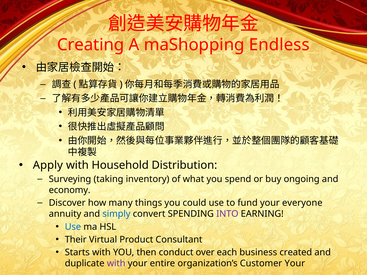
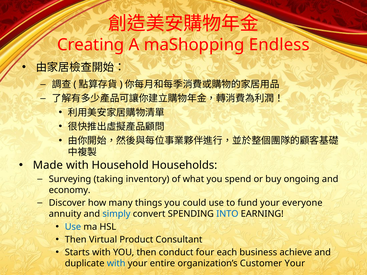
Apply: Apply -> Made (48, 165)
Distribution: Distribution -> Households (184, 165)
INTO colour: purple -> blue (227, 214)
Their: Their -> Then (76, 240)
over: over -> four (205, 253)
created: created -> achieve (296, 253)
with colour: purple -> blue (116, 264)
